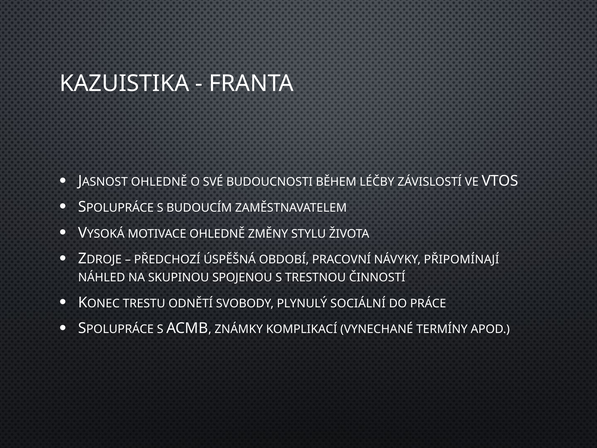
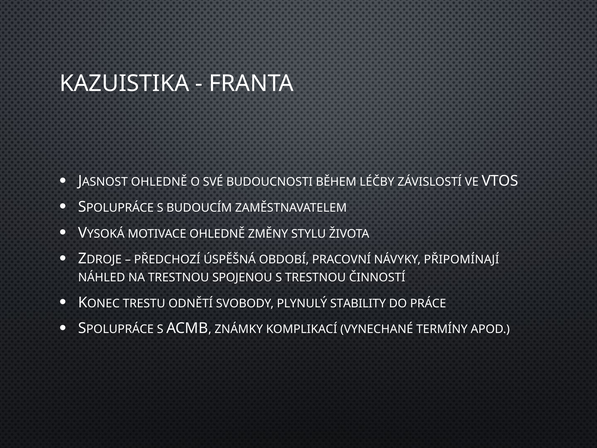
NA SKUPINOU: SKUPINOU -> TRESTNOU (179, 277)
SOCIÁLNÍ: SOCIÁLNÍ -> STABILITY (358, 303)
